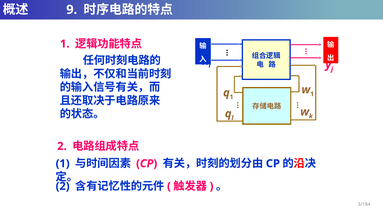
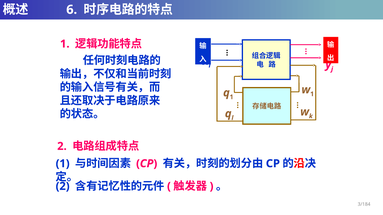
9: 9 -> 6 (72, 10)
